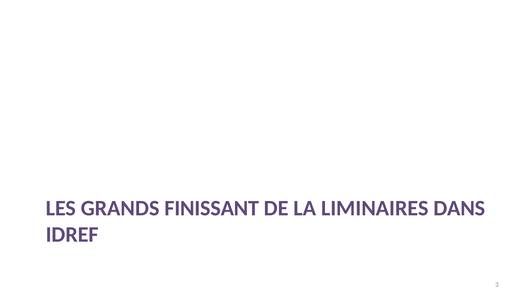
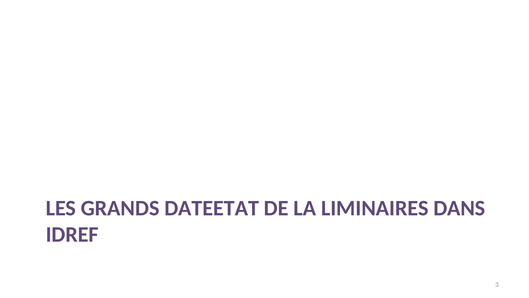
FINISSANT: FINISSANT -> DATEETAT (212, 208)
